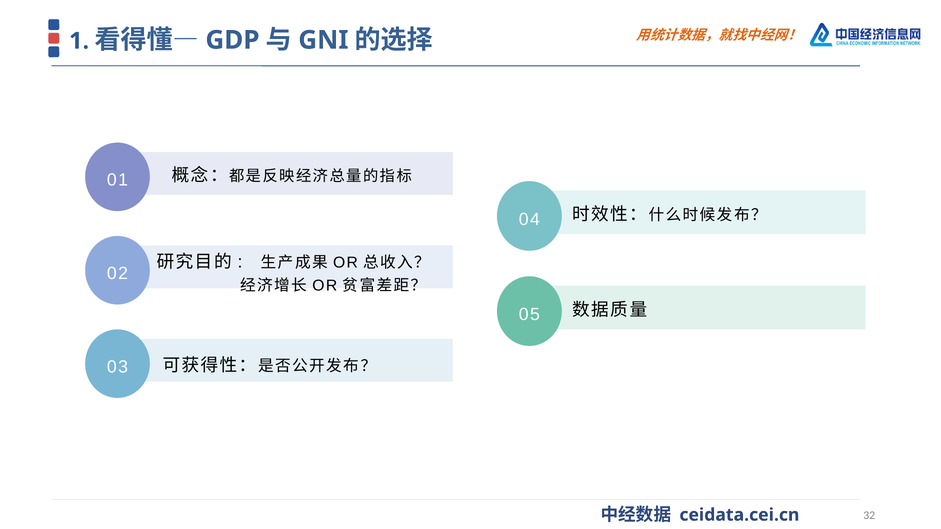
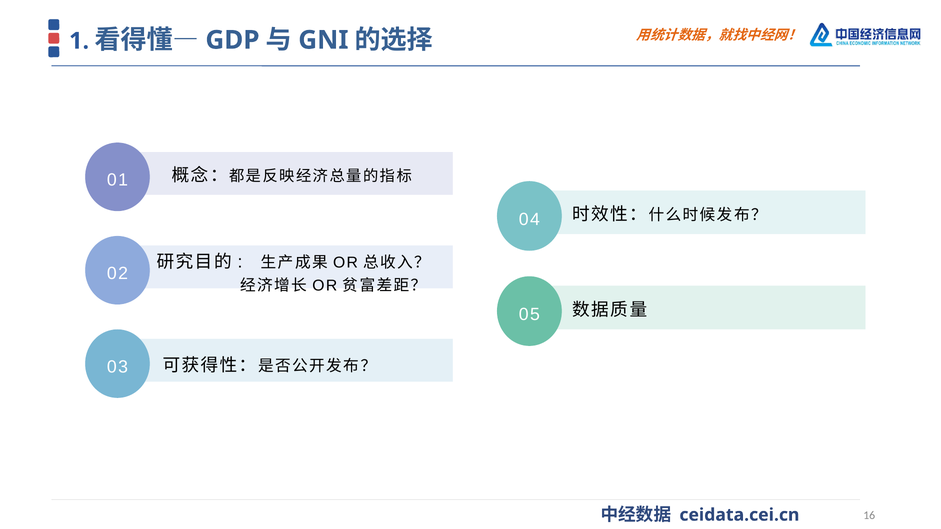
32: 32 -> 16 (869, 516)
